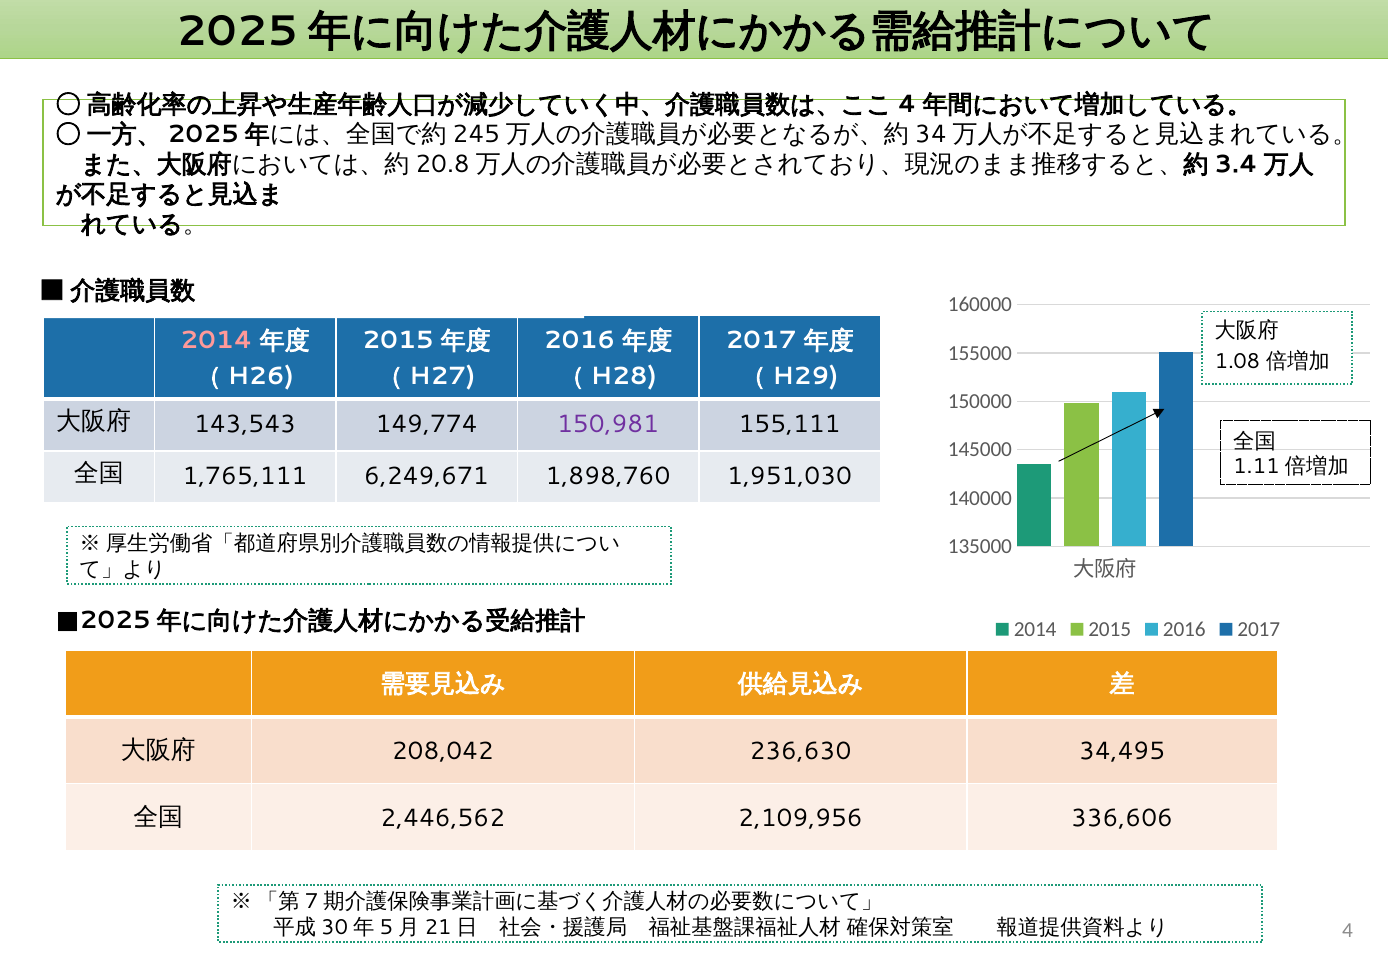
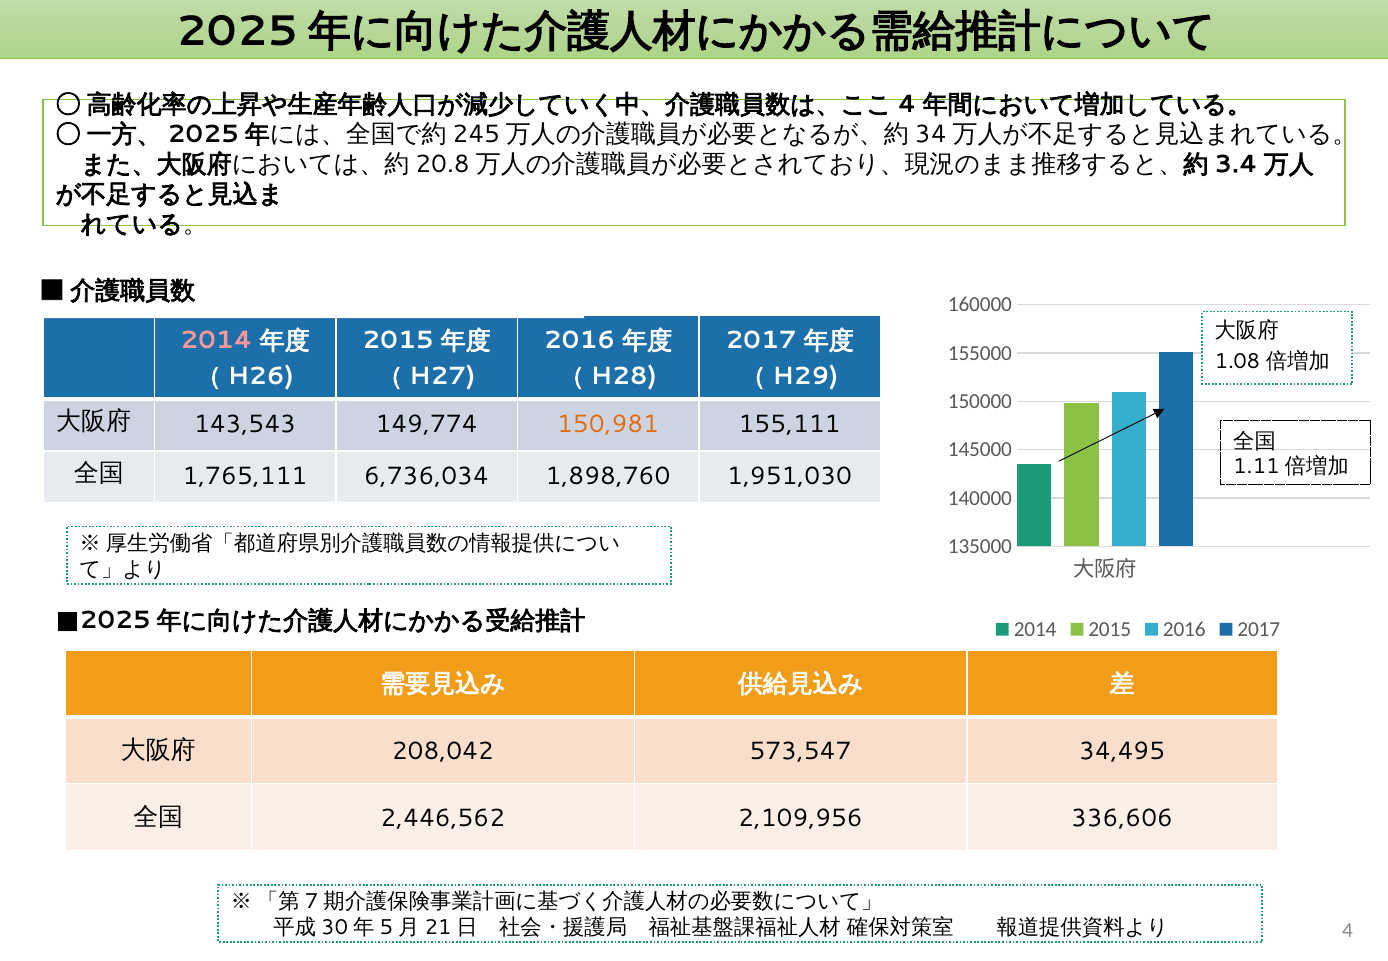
150,981 colour: purple -> orange (608, 424)
6,249,671: 6,249,671 -> 6,736,034 (426, 476)
236,630: 236,630 -> 573,547 (800, 752)
